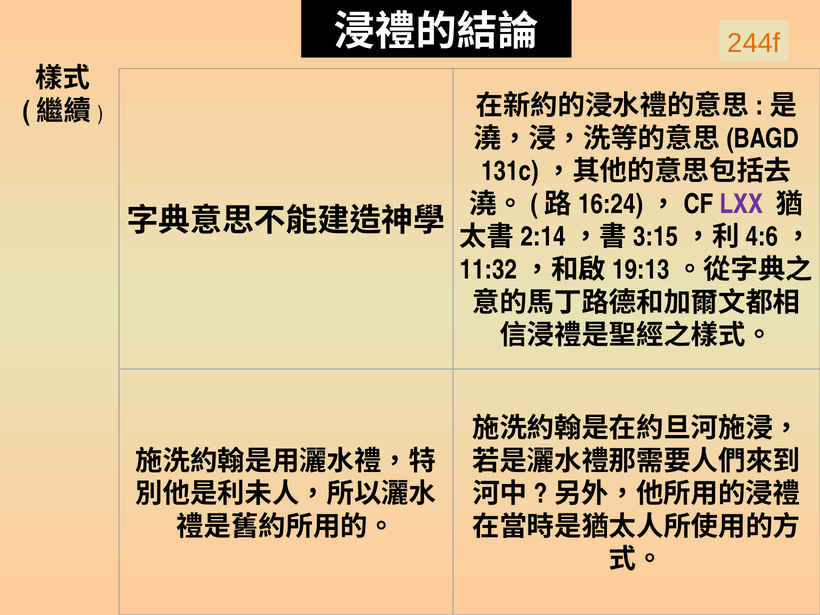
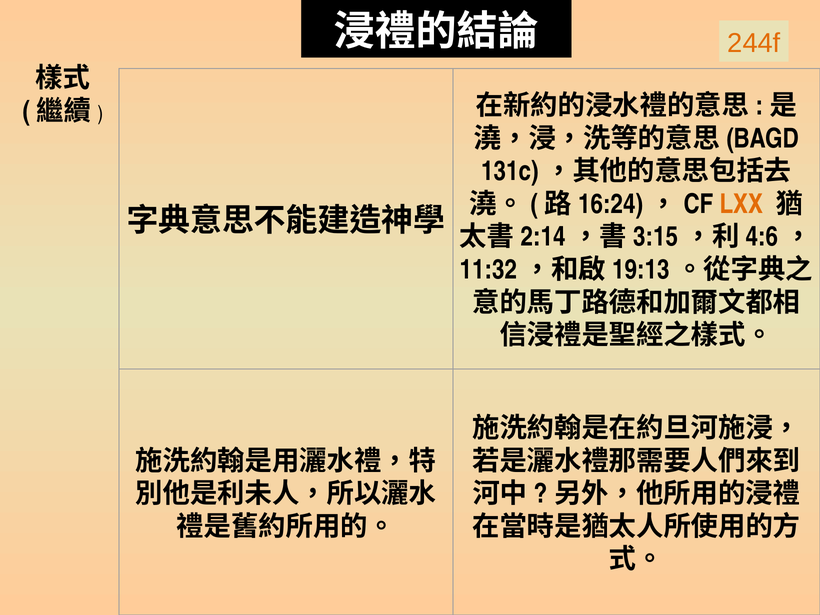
LXX colour: purple -> orange (741, 204)
